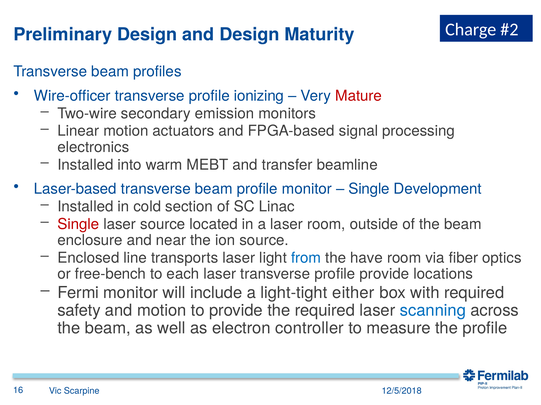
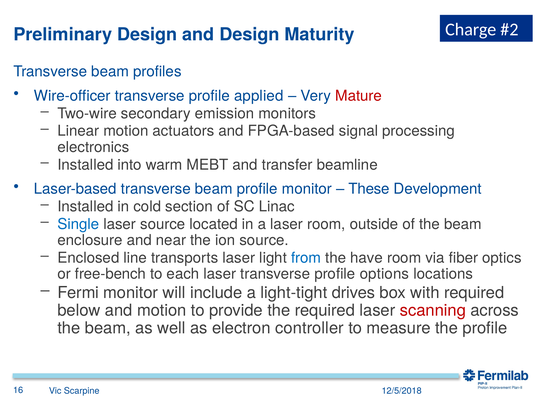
ionizing: ionizing -> applied (259, 96)
Single: Single -> These (369, 189)
Single colour: red -> blue (78, 225)
profile provide: provide -> options (384, 275)
either: either -> drives (354, 293)
safety: safety -> below (79, 311)
scanning colour: blue -> red (433, 311)
